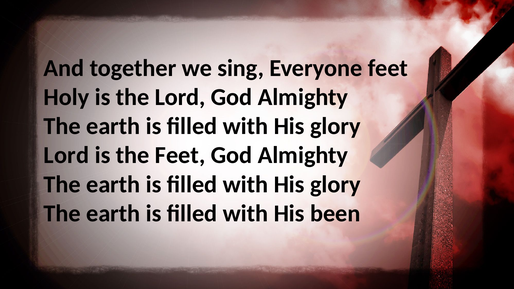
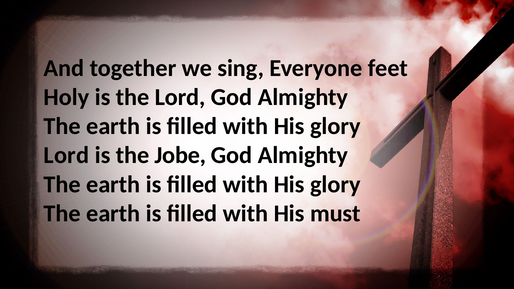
the Feet: Feet -> Jobe (180, 155)
been: been -> must (335, 214)
